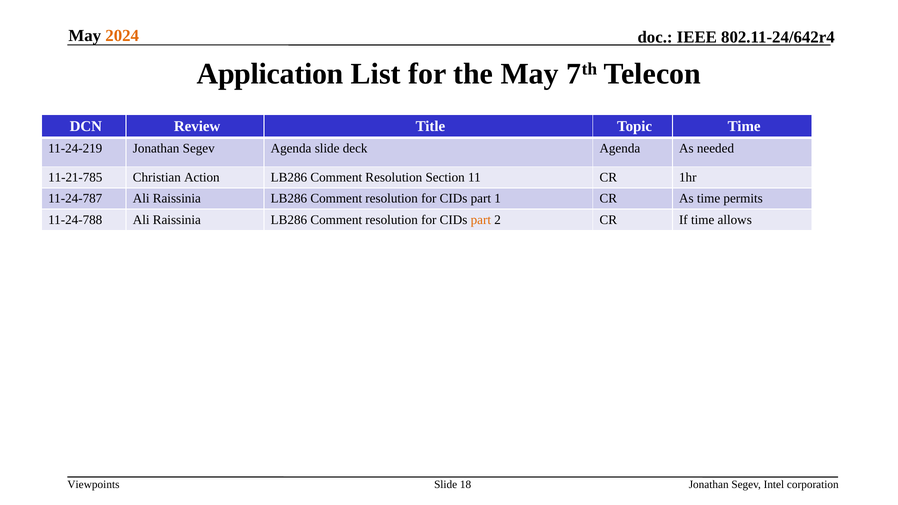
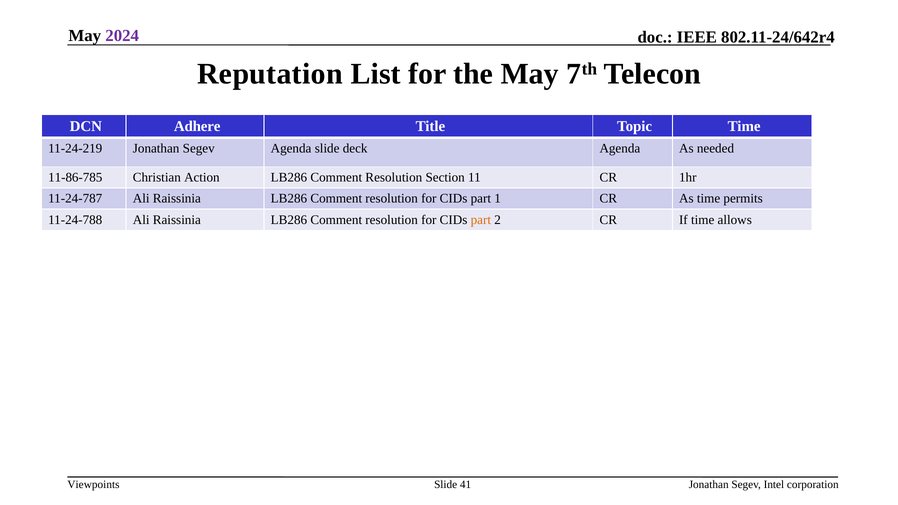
2024 colour: orange -> purple (122, 36)
Application: Application -> Reputation (270, 74)
Review: Review -> Adhere (197, 126)
11-21-785: 11-21-785 -> 11-86-785 (75, 177)
18: 18 -> 41 (466, 484)
